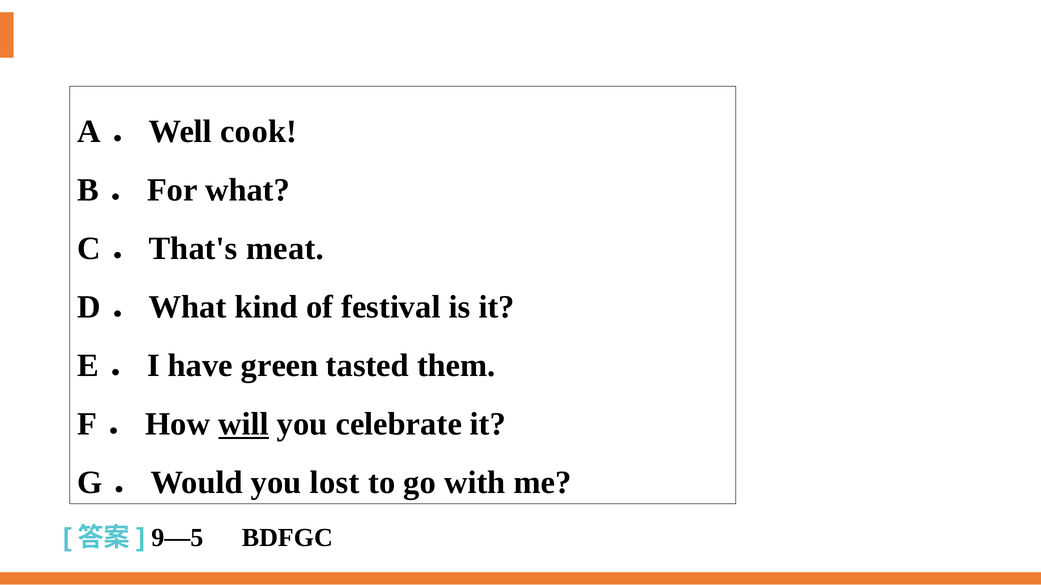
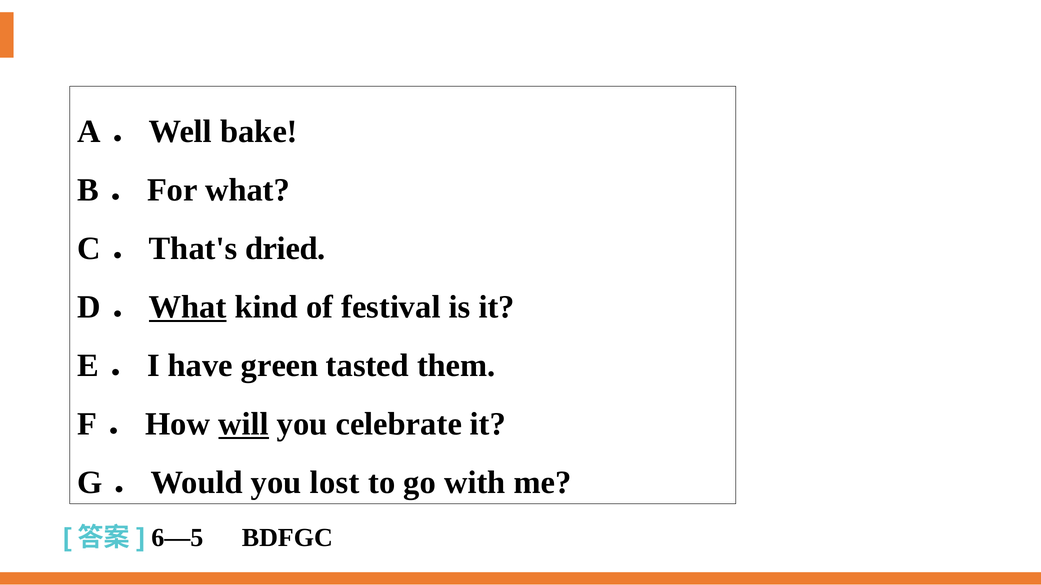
cook: cook -> bake (259, 132)
meat: meat -> dried (285, 249)
What underline: none -> present (188, 307)
9—5: 9—5 -> 6—5 (177, 538)
